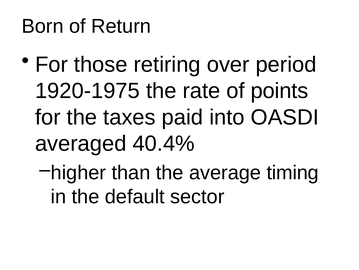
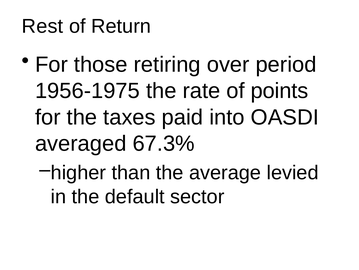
Born: Born -> Rest (42, 26)
1920-1975: 1920-1975 -> 1956-1975 (87, 91)
40.4%: 40.4% -> 67.3% (164, 143)
timing: timing -> levied (293, 172)
